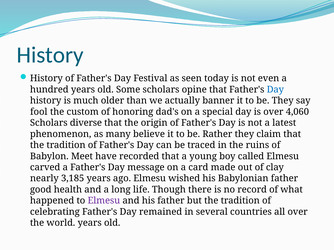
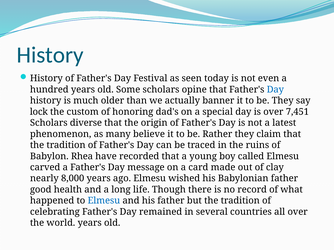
fool: fool -> lock (39, 112)
4,060: 4,060 -> 7,451 (297, 112)
Meet: Meet -> Rhea (82, 157)
3,185: 3,185 -> 8,000 (73, 179)
Elmesu colour: purple -> blue (104, 201)
